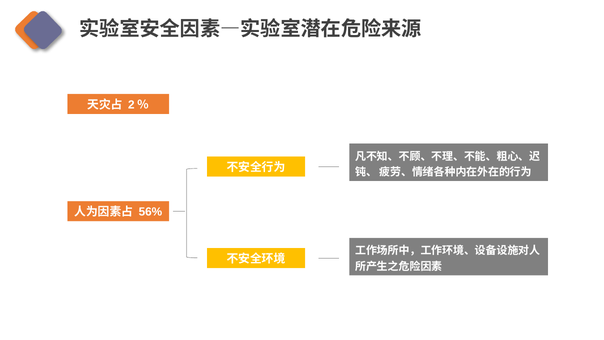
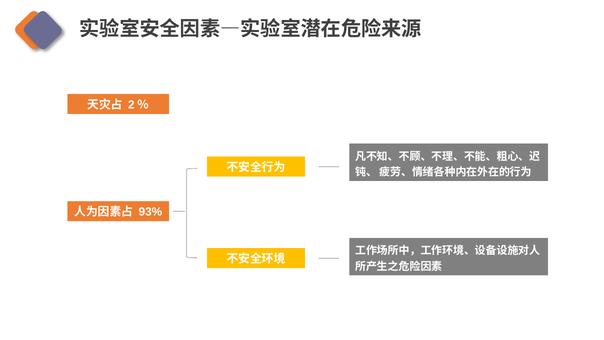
56%: 56% -> 93% (150, 212)
